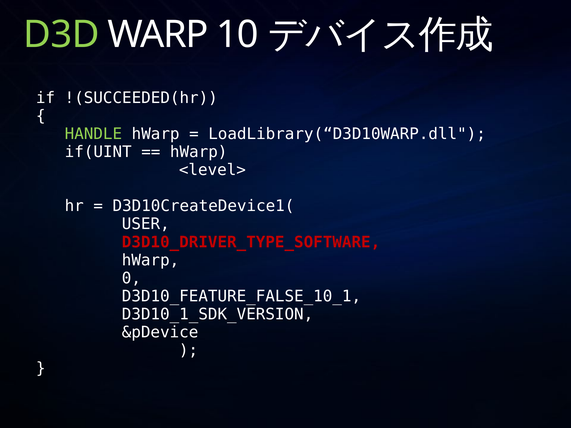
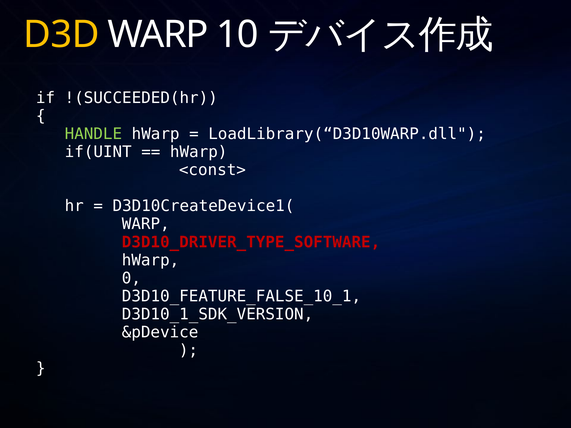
D3D colour: light green -> yellow (61, 35)
<level>: <level> -> <const> (212, 170)
USER: USER -> WARP (146, 224)
